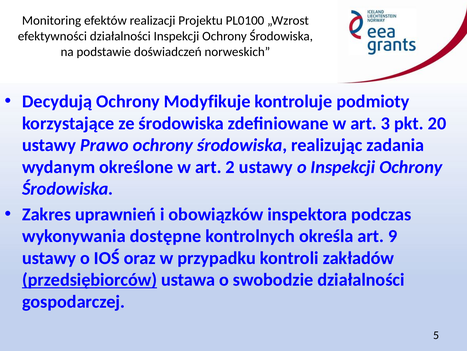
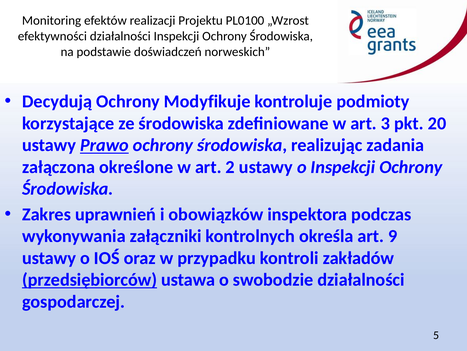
Prawo underline: none -> present (104, 145)
wydanym: wydanym -> załączona (59, 167)
dostępne: dostępne -> załączniki (166, 236)
